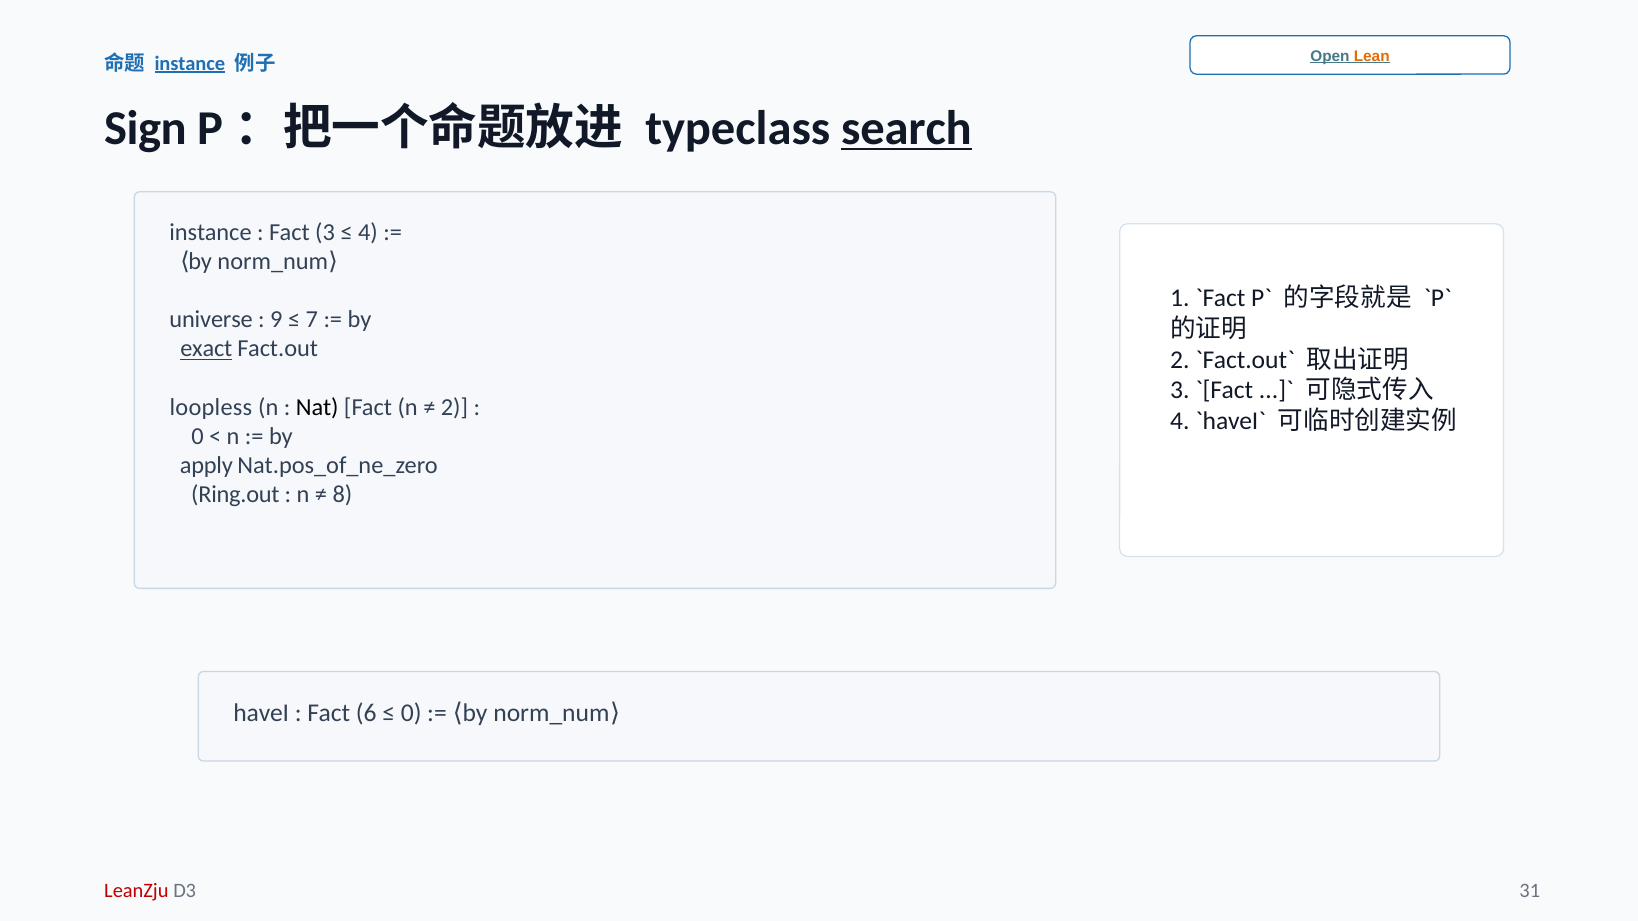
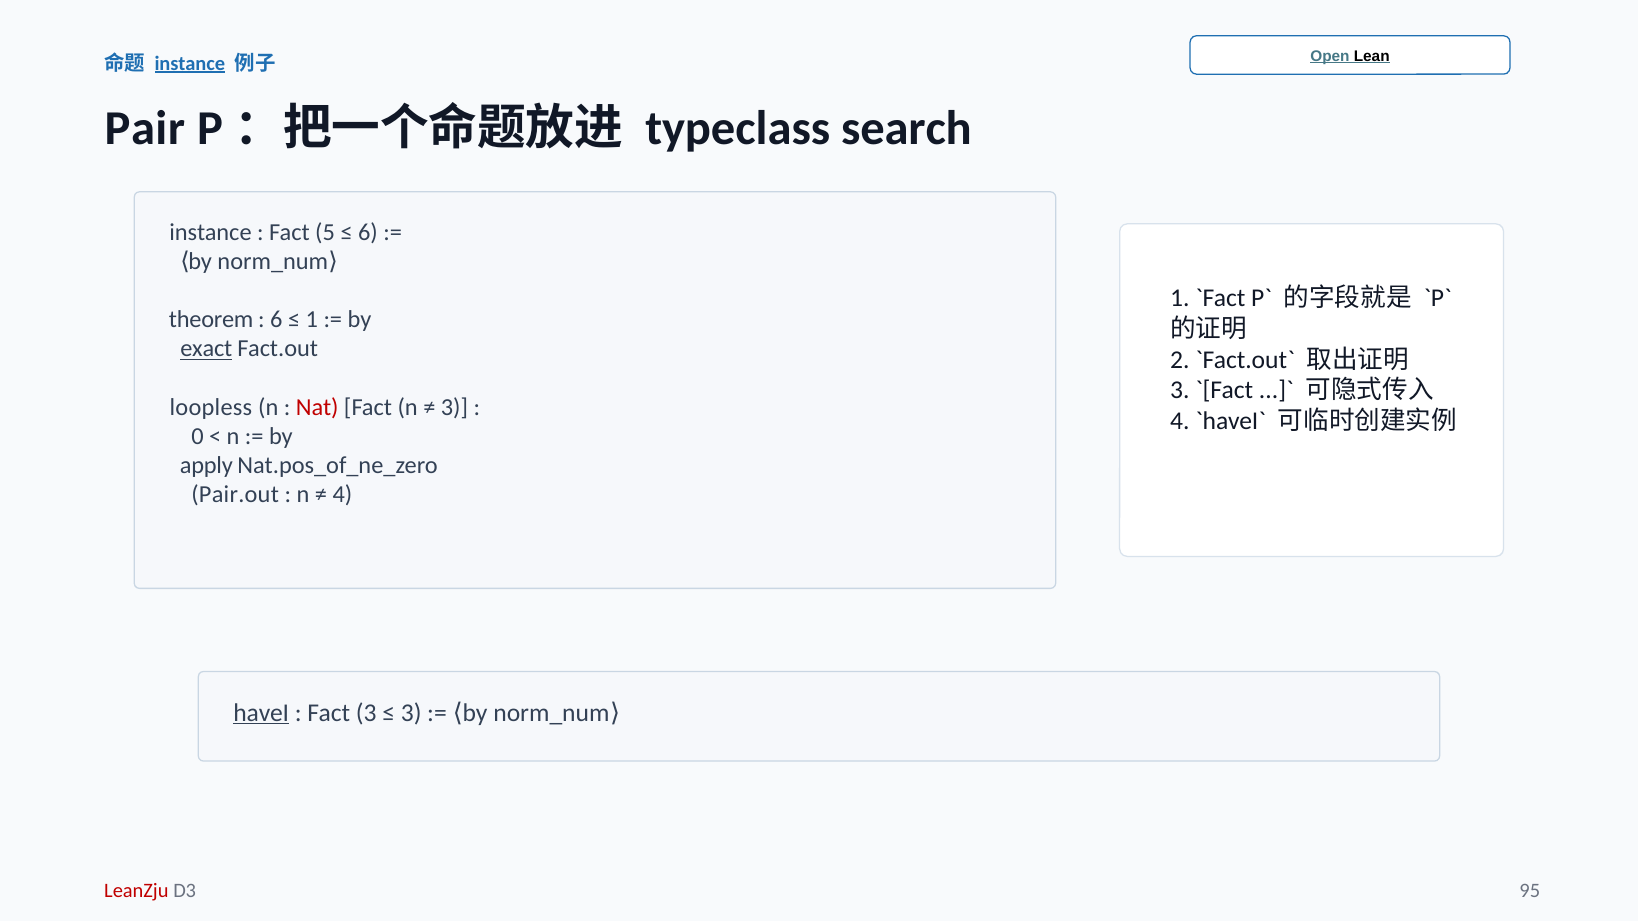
Lean colour: orange -> black (1372, 56)
Sign: Sign -> Pair (145, 128)
search underline: present -> none (906, 128)
Fact 3: 3 -> 5 (325, 232)
4: 4 -> 6 (368, 232)
universe: universe -> theorem (211, 320)
9: 9 -> 6 (276, 320)
7: 7 -> 1 (312, 320)
Nat colour: black -> red (317, 407)
2: 2 -> 3 (454, 407)
Ring.out: Ring.out -> Pair.out (235, 495)
8: 8 -> 4 (342, 495)
haveI underline: none -> present (261, 713)
Fact 6: 6 -> 3 (366, 713)
0: 0 -> 3 (411, 713)
31: 31 -> 95 (1530, 891)
